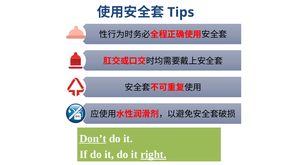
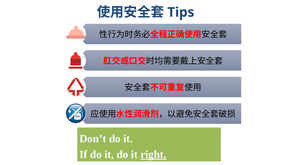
Don’t underline: present -> none (93, 138)
